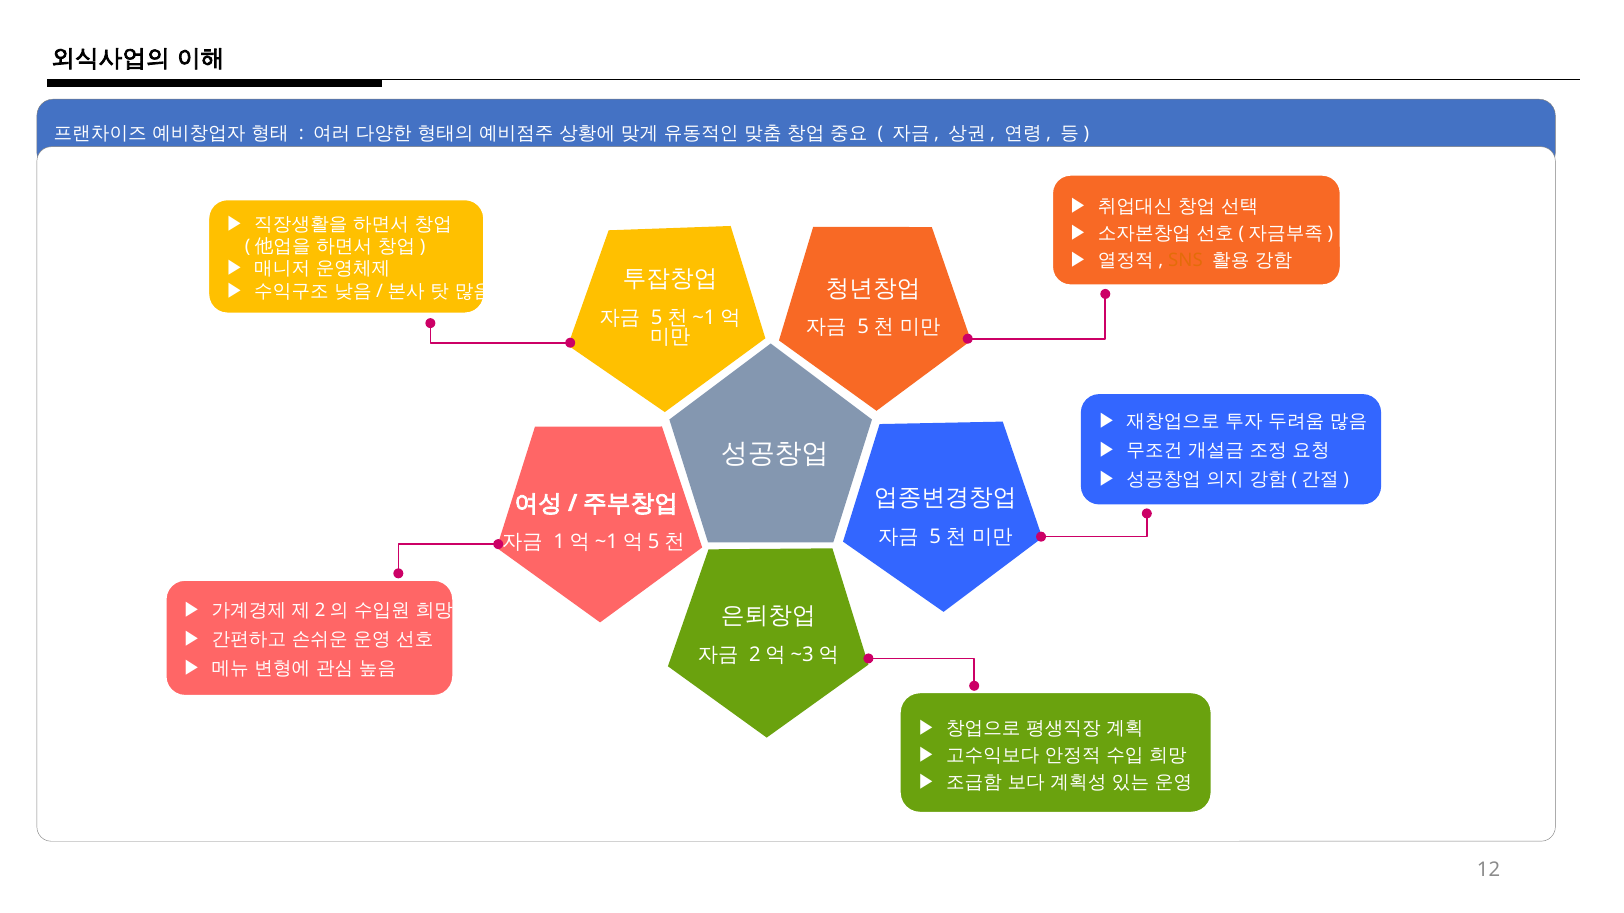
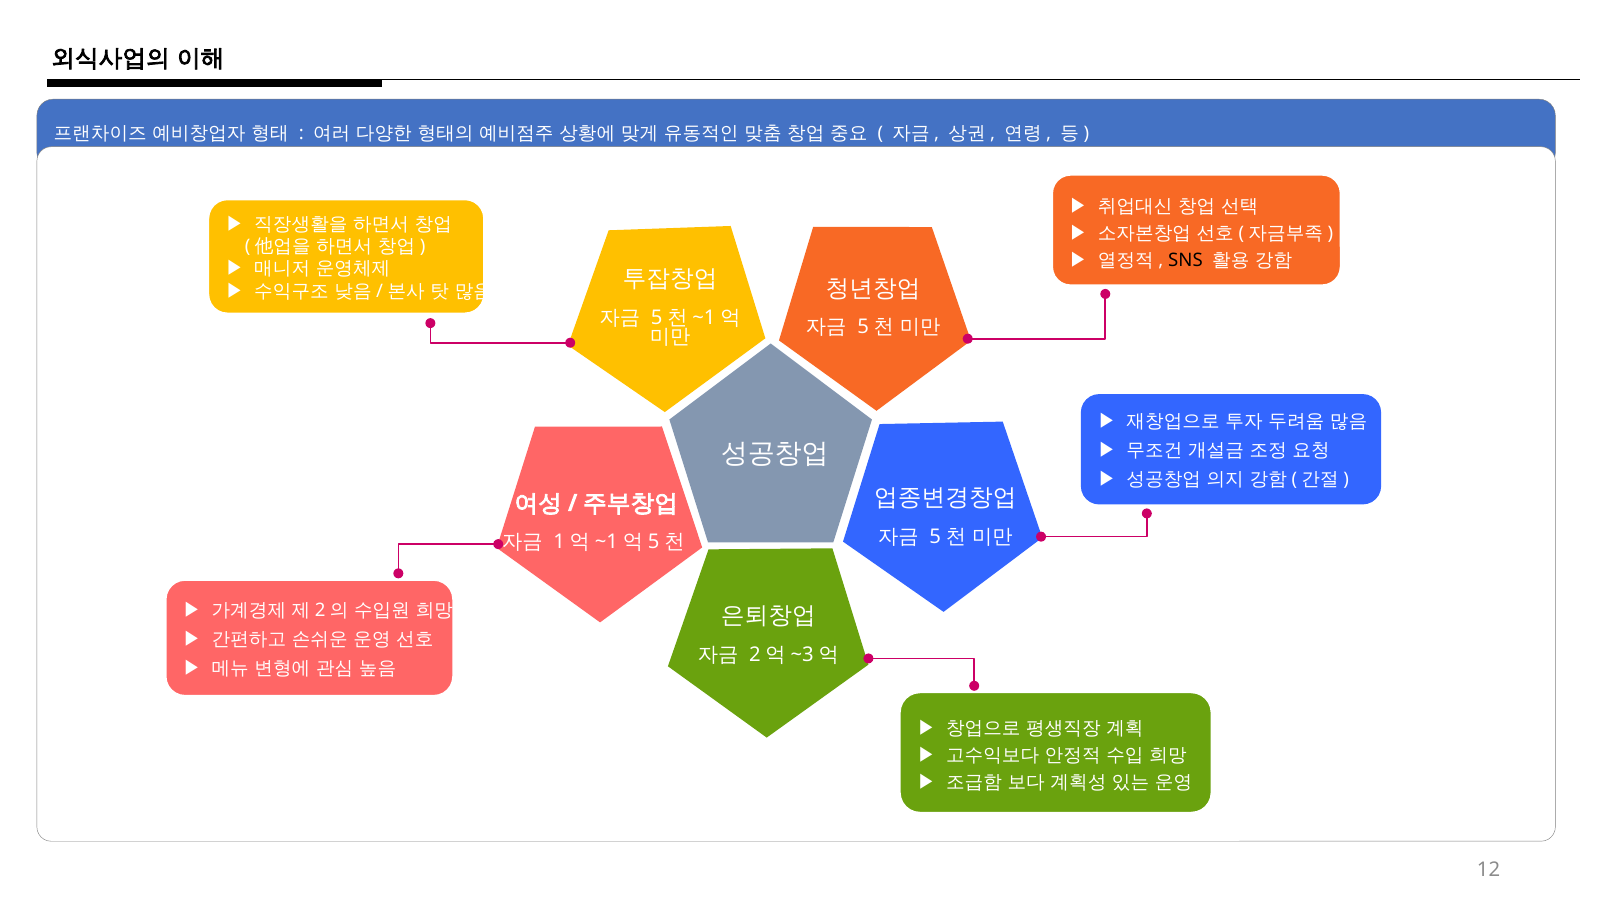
SNS colour: orange -> black (1185, 261)
